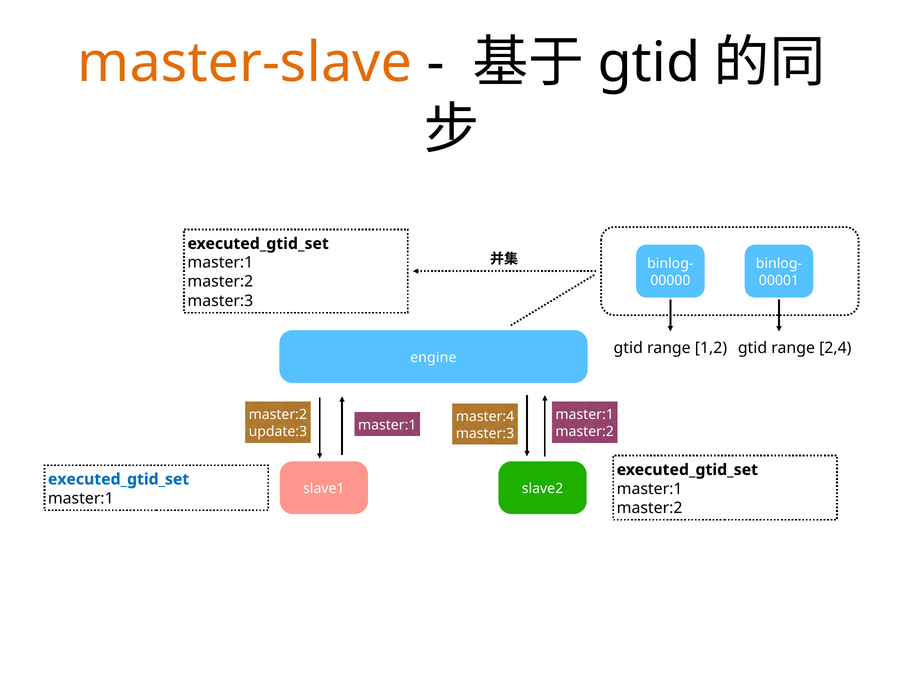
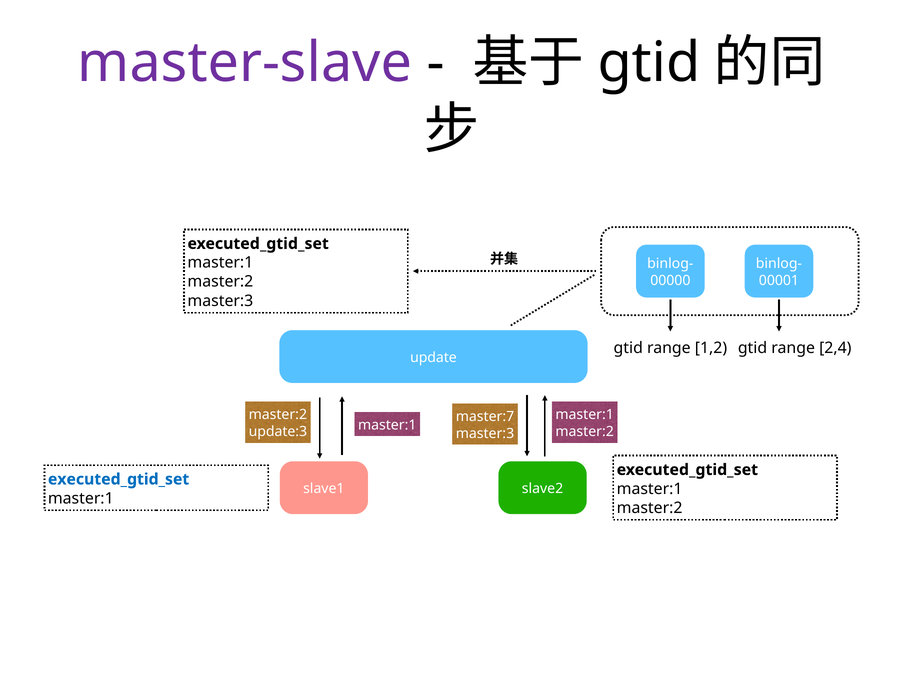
master-slave colour: orange -> purple (245, 63)
engine: engine -> update (433, 358)
master:4: master:4 -> master:7 (485, 417)
